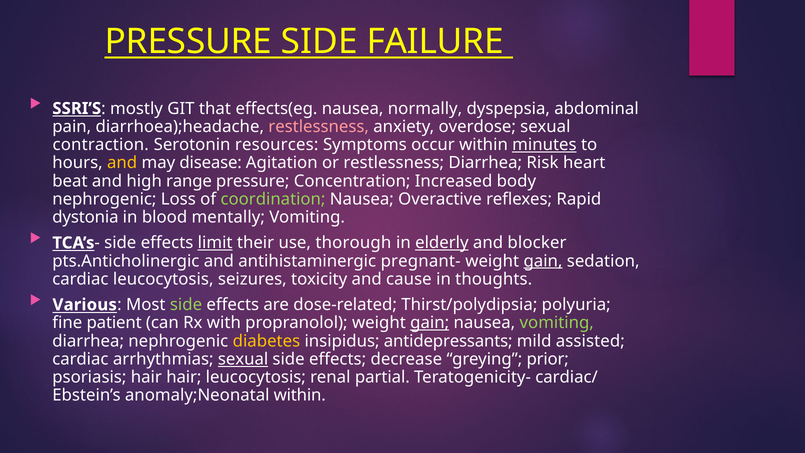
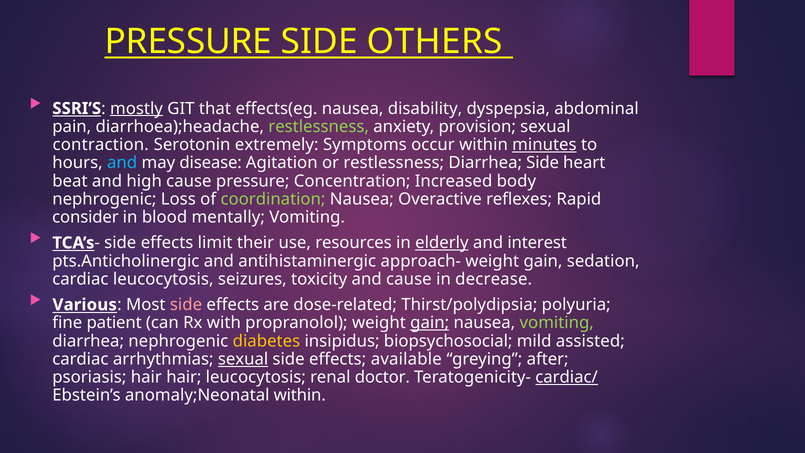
FAILURE: FAILURE -> OTHERS (435, 42)
mostly underline: none -> present (136, 108)
normally: normally -> disability (425, 108)
restlessness colour: pink -> light green (319, 127)
overdose: overdose -> provision (477, 127)
resources: resources -> extremely (277, 145)
and colour: yellow -> light blue (122, 163)
Diarrhea Risk: Risk -> Side (543, 163)
high range: range -> cause (189, 181)
dystonia: dystonia -> consider (85, 217)
limit underline: present -> none (215, 243)
thorough: thorough -> resources (354, 243)
blocker: blocker -> interest (537, 243)
pregnant-: pregnant- -> approach- (421, 261)
gain underline: present -> none (543, 261)
thoughts: thoughts -> decrease (494, 279)
side colour: light green -> pink (186, 305)
antidepressants: antidepressants -> biopsychosocial (448, 341)
decrease: decrease -> available (406, 359)
prior: prior -> after (548, 359)
partial: partial -> doctor (382, 377)
cardiac/ underline: none -> present (567, 377)
